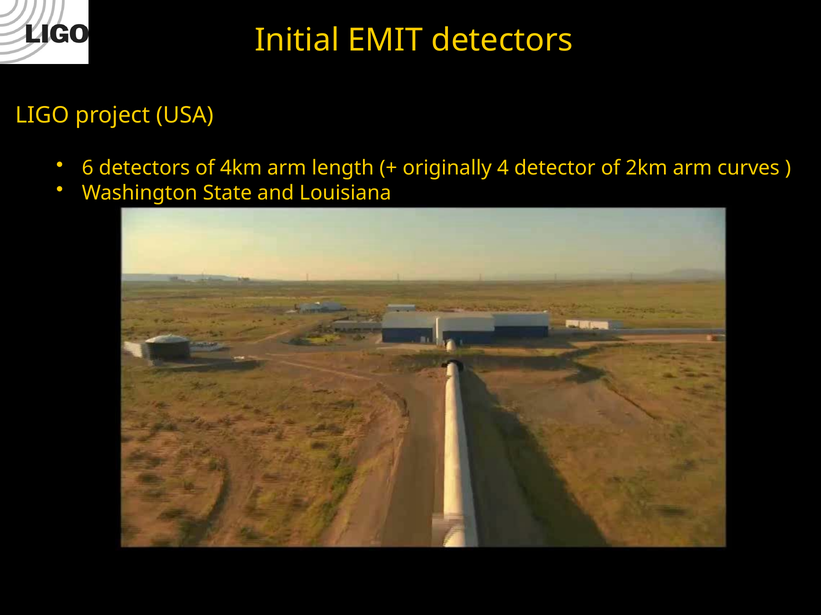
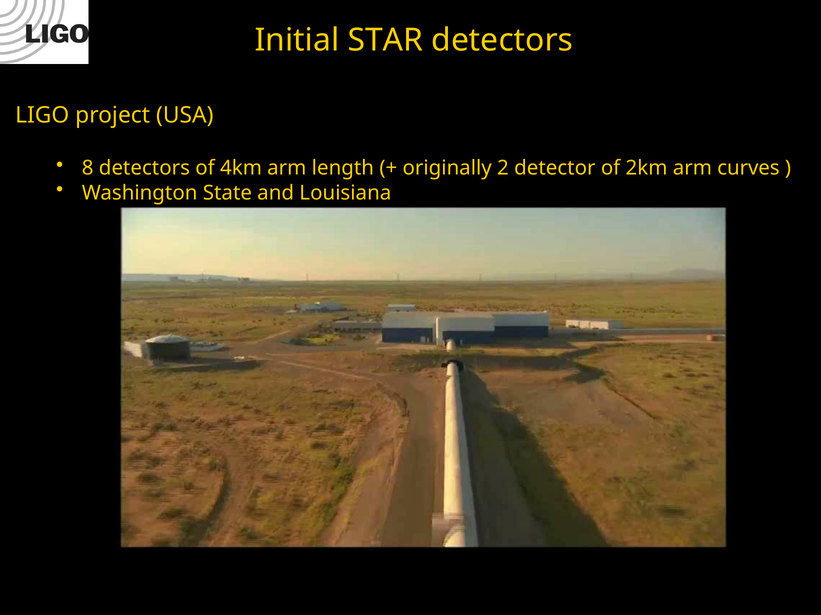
EMIT: EMIT -> STAR (385, 40)
6: 6 -> 8 (88, 168)
4: 4 -> 2 (503, 168)
